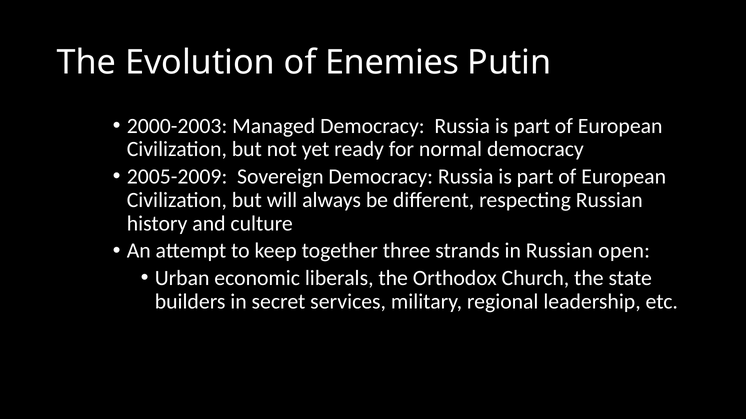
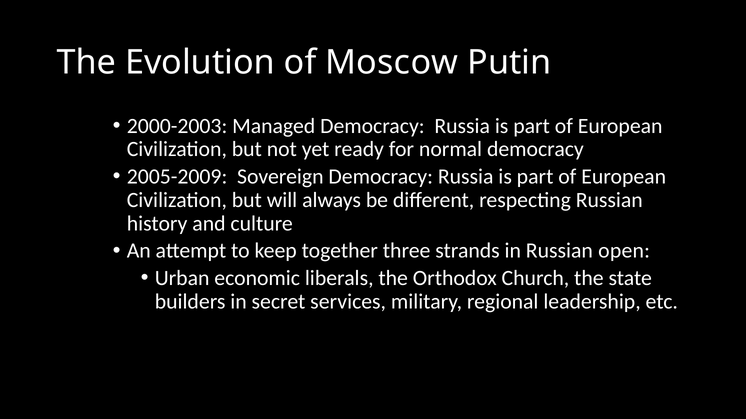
Enemies: Enemies -> Moscow (392, 63)
